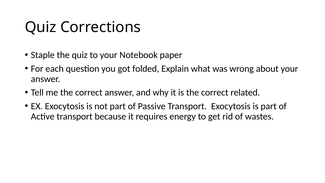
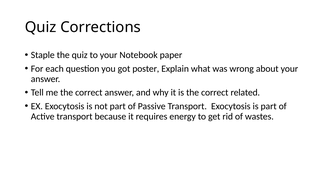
folded: folded -> poster (146, 69)
